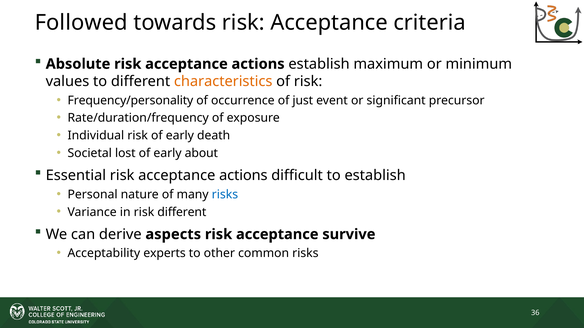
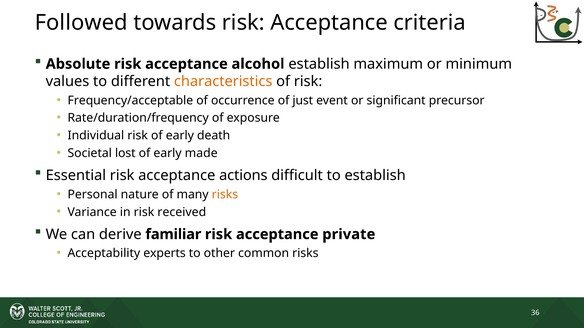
Absolute risk acceptance actions: actions -> alcohol (258, 64)
Frequency/personality: Frequency/personality -> Frequency/acceptable (130, 101)
about: about -> made (201, 153)
risks colour: blue -> orange (225, 195)
risk different: different -> received (182, 212)
aspects: aspects -> familiar (173, 235)
survive: survive -> private (349, 235)
